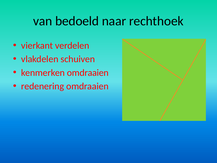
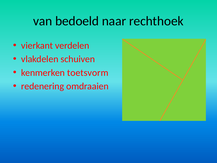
kenmerken omdraaien: omdraaien -> toetsvorm (88, 73)
